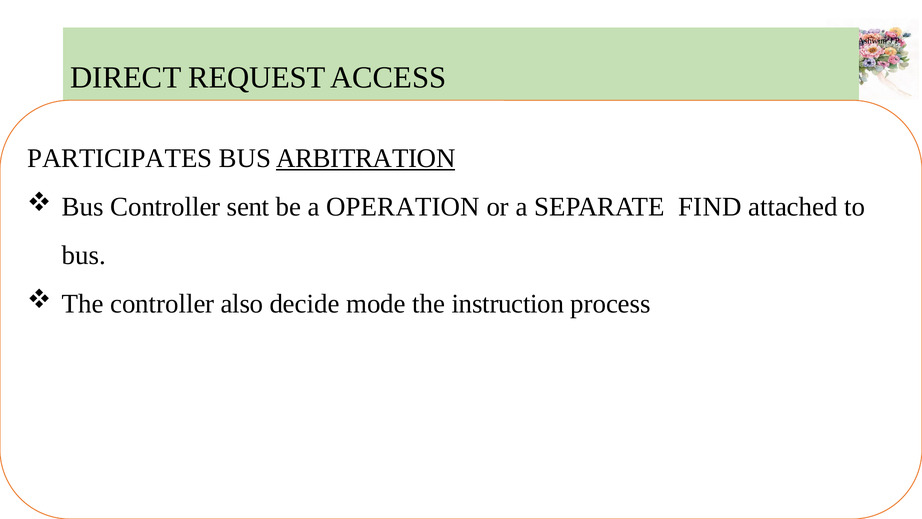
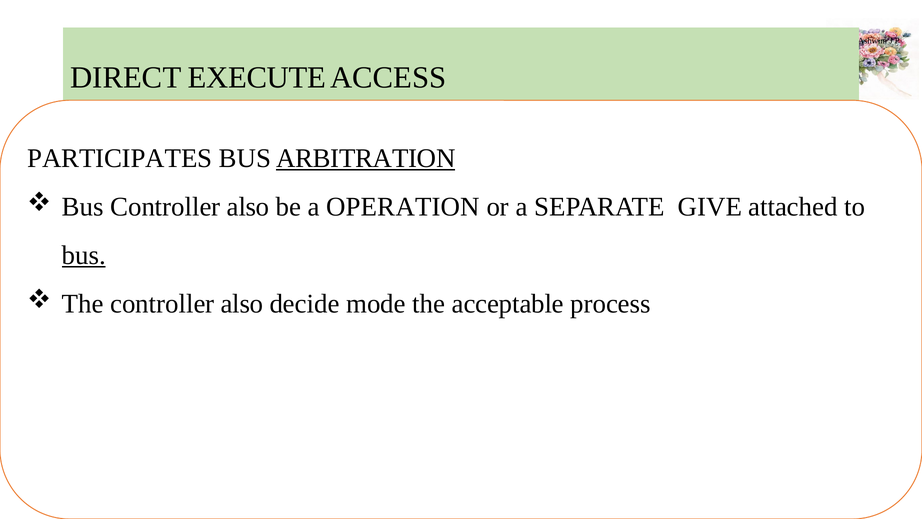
REQUEST: REQUEST -> EXECUTE (257, 78)
Bus Controller sent: sent -> also (248, 207)
FIND: FIND -> GIVE (710, 207)
bus underline: none -> present (84, 255)
instruction: instruction -> acceptable (508, 304)
